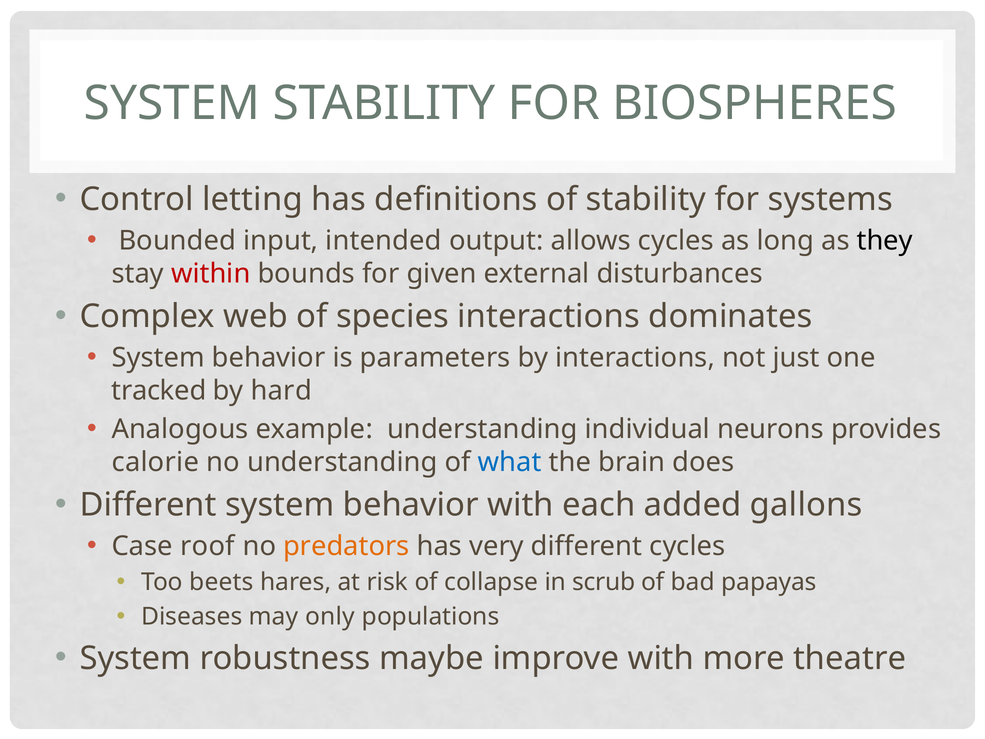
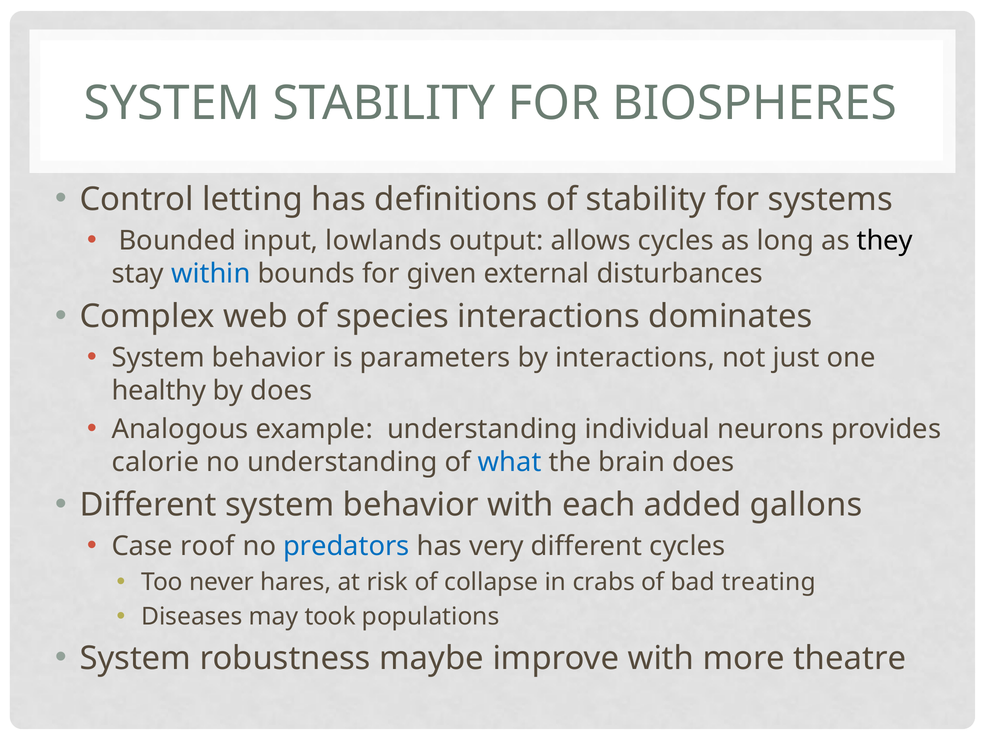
intended: intended -> lowlands (384, 241)
within colour: red -> blue (211, 273)
tracked: tracked -> healthy (159, 391)
by hard: hard -> does (281, 391)
predators colour: orange -> blue (346, 546)
beets: beets -> never (222, 582)
scrub: scrub -> crabs (604, 582)
papayas: papayas -> treating (769, 582)
only: only -> took (330, 617)
